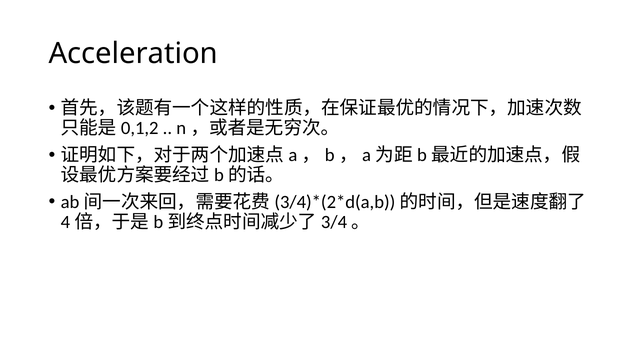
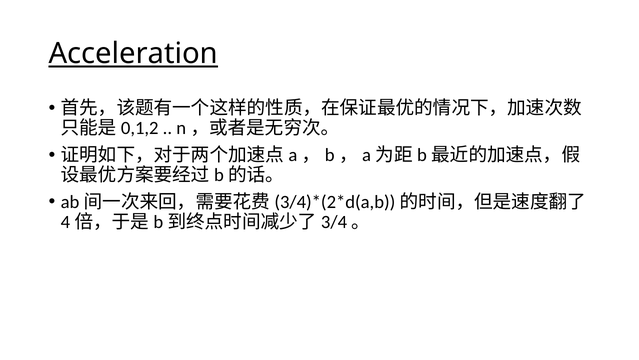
Acceleration underline: none -> present (133, 54)
